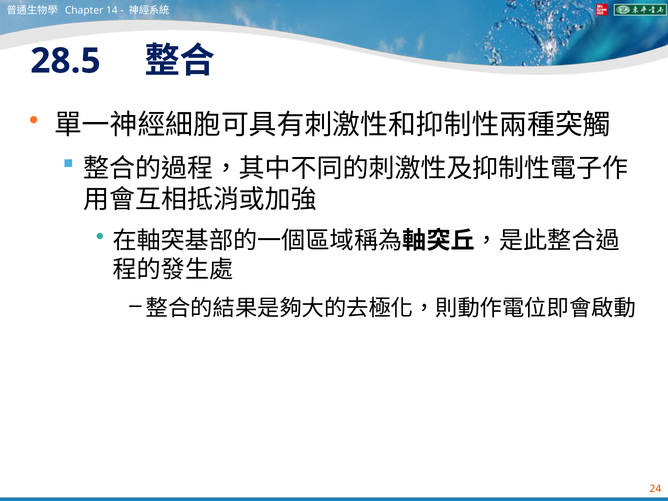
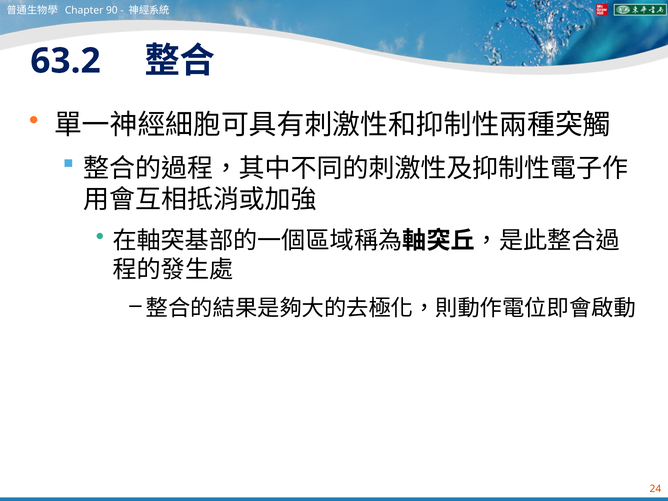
14: 14 -> 90 (112, 10)
28.5: 28.5 -> 63.2 (66, 61)
